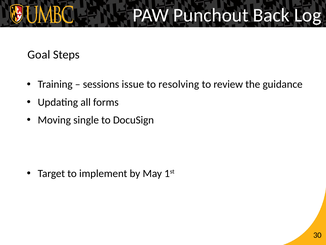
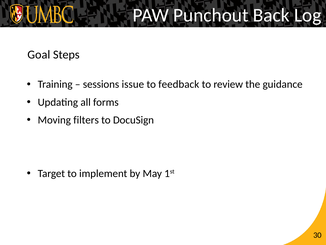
resolving: resolving -> feedback (179, 84)
single: single -> filters (86, 120)
